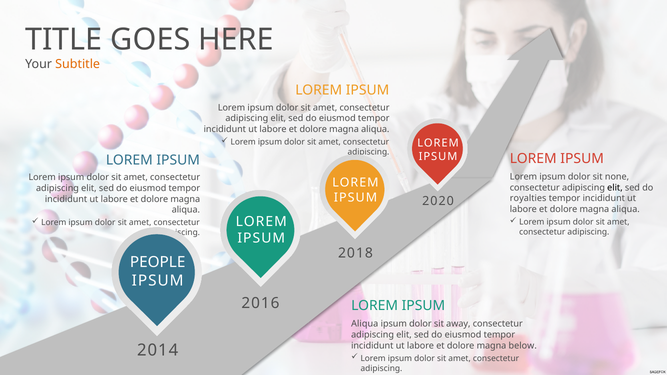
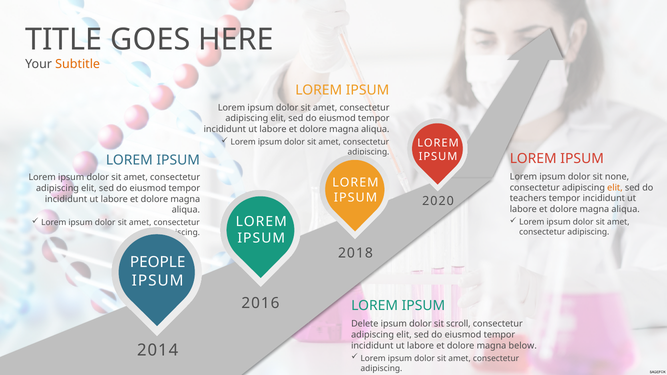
elit colour: black -> orange (615, 188)
royalties: royalties -> teachers (528, 199)
Aliqua: Aliqua -> Delete (365, 324)
away: away -> scroll (458, 324)
